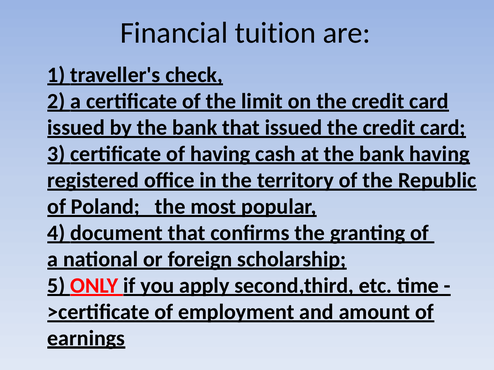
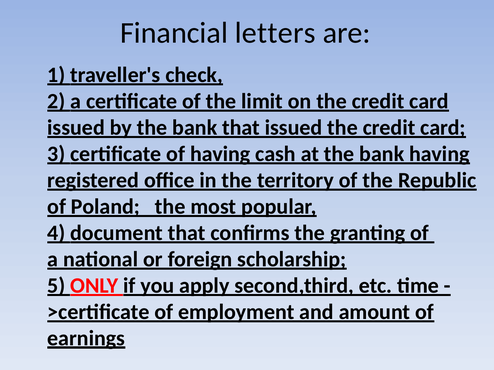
tuition: tuition -> letters (275, 33)
